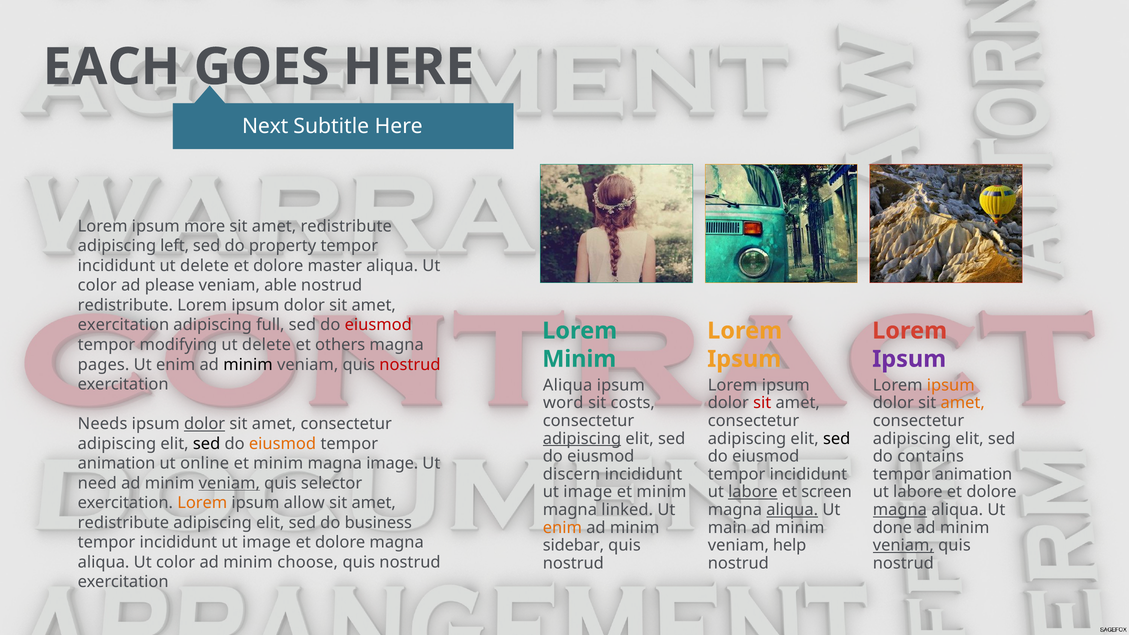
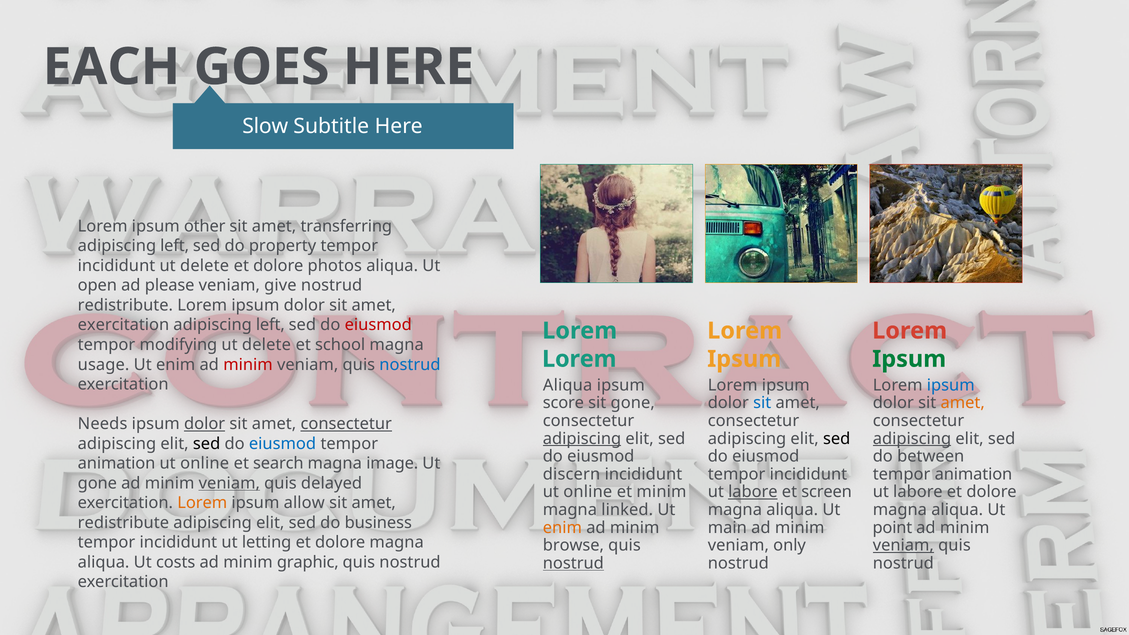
Next: Next -> Slow (265, 126)
more: more -> other (205, 226)
redistribute: redistribute -> transferring (346, 226)
master: master -> photos (335, 266)
color: color -> open (97, 286)
able: able -> give (280, 286)
full: full -> left (270, 325)
others: others -> school (340, 345)
Minim: Minim -> Lorem (579, 359)
Ipsum colour: purple -> green (909, 359)
pages: pages -> usage (104, 365)
minim colour: black -> red (248, 365)
nostrud colour: red -> blue (410, 365)
ipsum colour: orange -> blue (951, 385)
word: word -> score (563, 403)
sit costs: costs -> gone (633, 403)
sit colour: red -> blue (762, 403)
consectetur underline: none -> present (346, 424)
adipiscing underline: none -> present (912, 439)
eiusmod colour: orange -> blue (283, 444)
contains: contains -> between (931, 456)
minim: minim -> search (278, 463)
need: need -> gone (97, 483)
selector: selector -> delayed (332, 483)
image: image -> online (588, 492)
aliqua underline: present -> none (792, 510)
magna underline: present -> none (900, 510)
done: done -> point (892, 528)
tempor incididunt ut image: image -> letting (267, 543)
sidebar: sidebar -> browse (573, 545)
help: help -> only (790, 545)
color: color -> costs (176, 562)
choose: choose -> graphic (308, 562)
nostrud underline: none -> present (573, 563)
